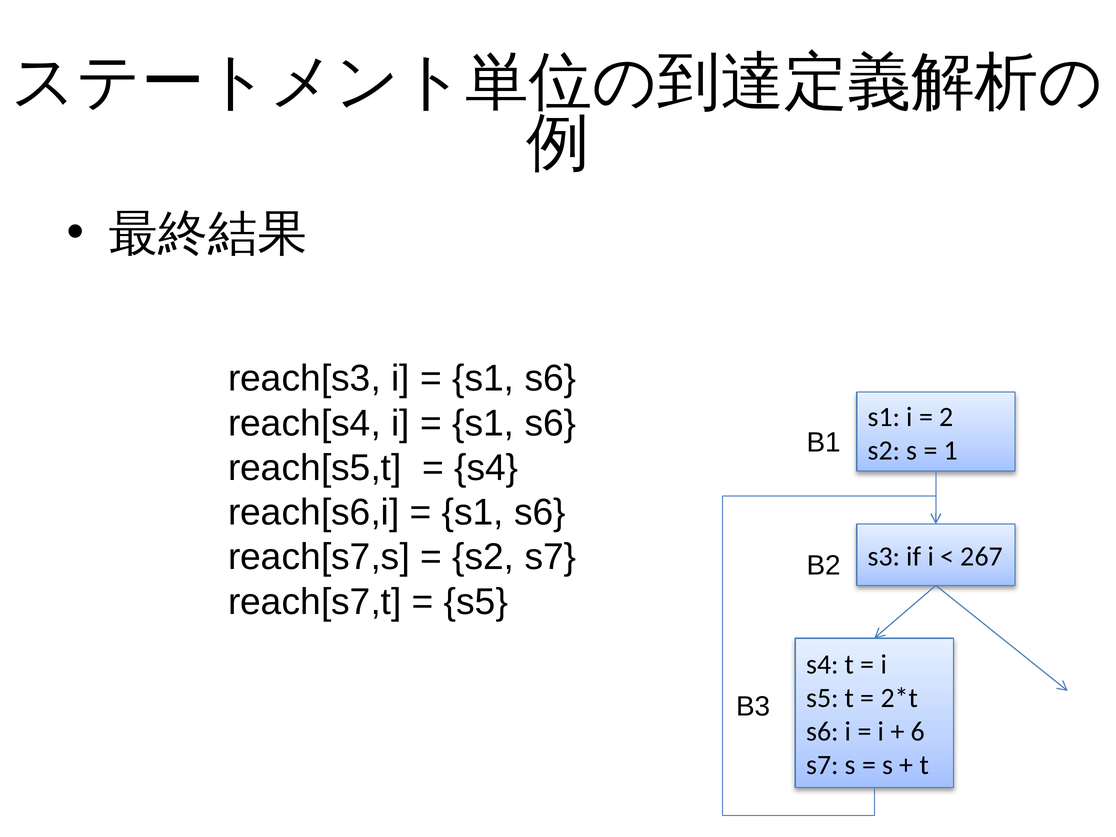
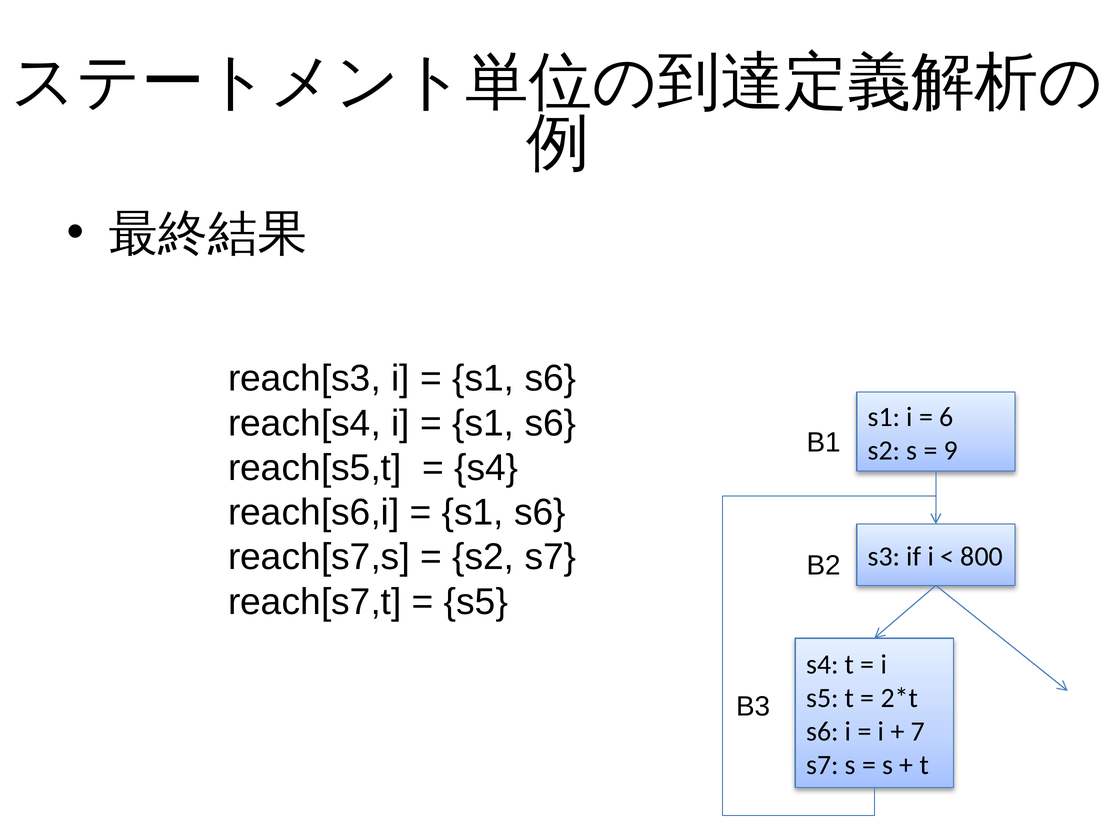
2: 2 -> 6 (946, 417)
1: 1 -> 9 (951, 450)
267: 267 -> 800 (982, 557)
6: 6 -> 7 (918, 732)
